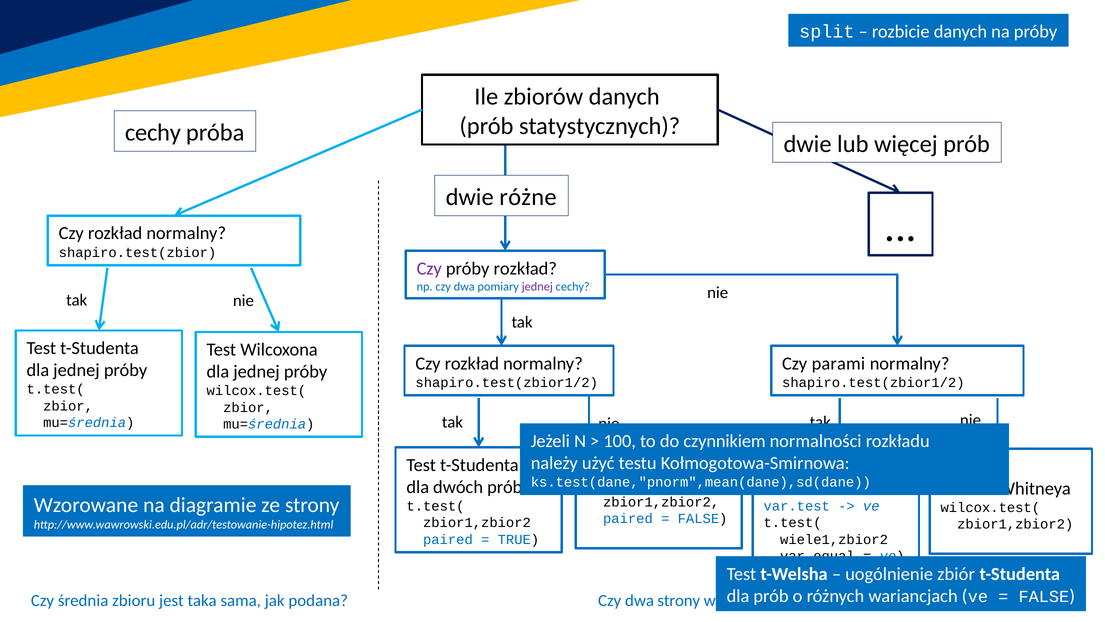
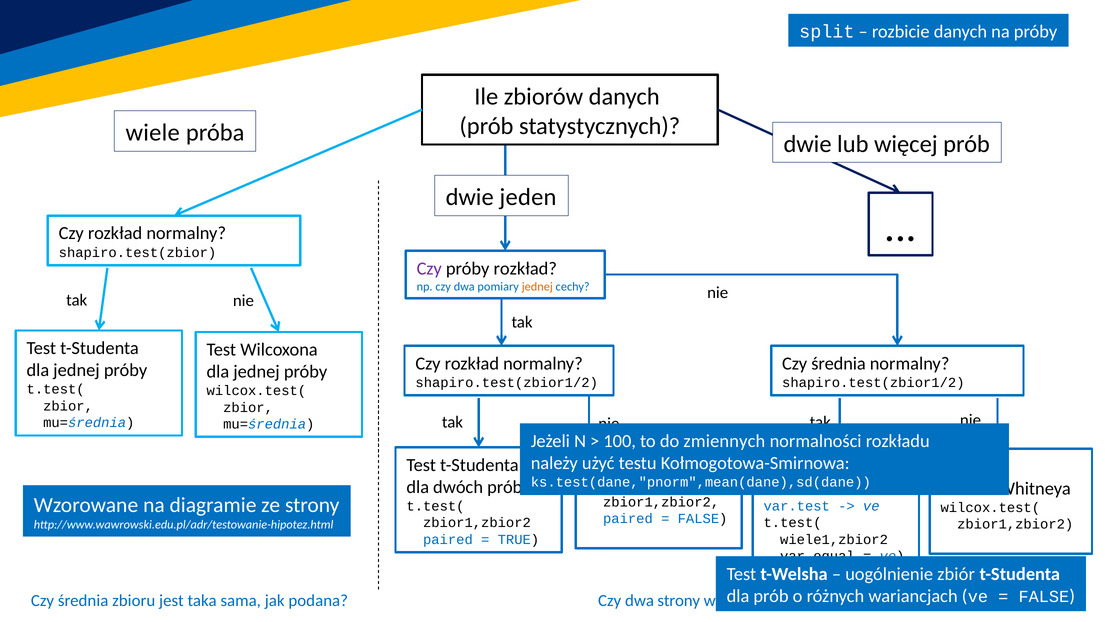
cechy: cechy -> wiele (153, 133)
dwie różne: różne -> jeden (528, 197)
jednej colour: purple -> orange (537, 286)
parami: parami -> średnia (839, 363)
czynnikiem: czynnikiem -> zmiennych (724, 441)
